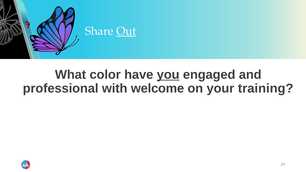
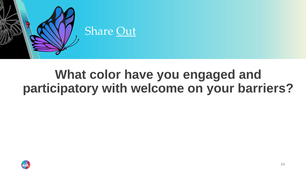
you underline: present -> none (168, 75)
professional: professional -> participatory (61, 89)
training: training -> barriers (266, 89)
